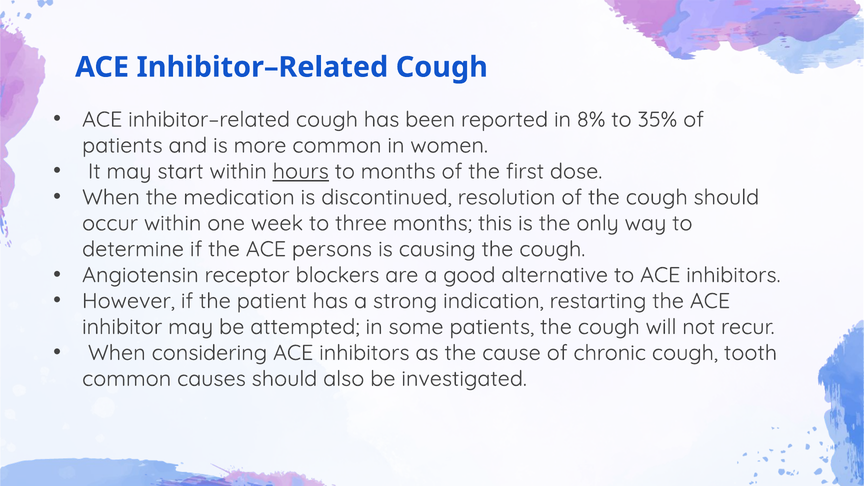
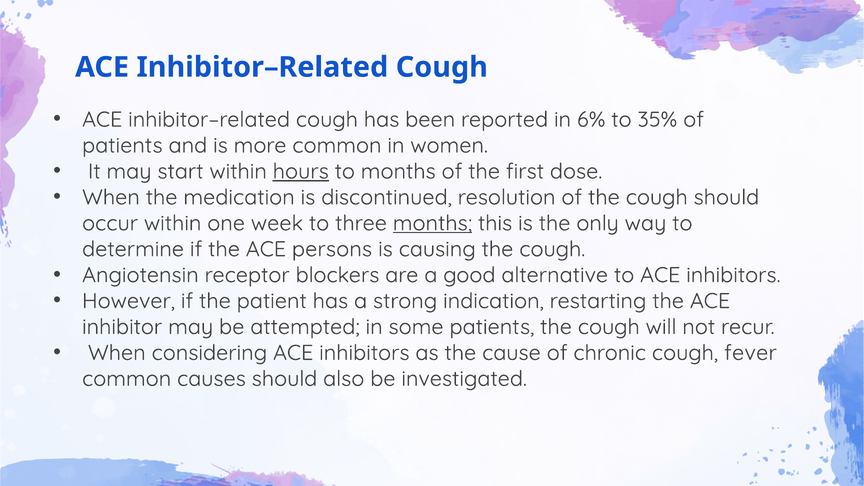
8%: 8% -> 6% (591, 120)
months underline: none -> present (432, 223)
tooth: tooth -> fever (750, 353)
